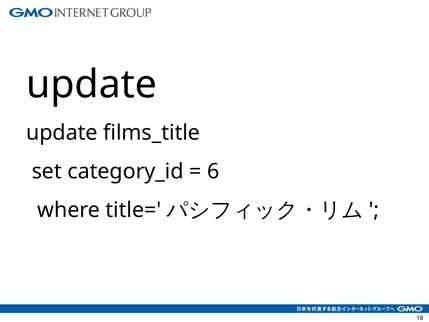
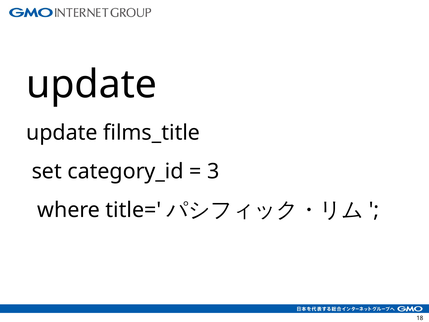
6: 6 -> 3 (213, 171)
